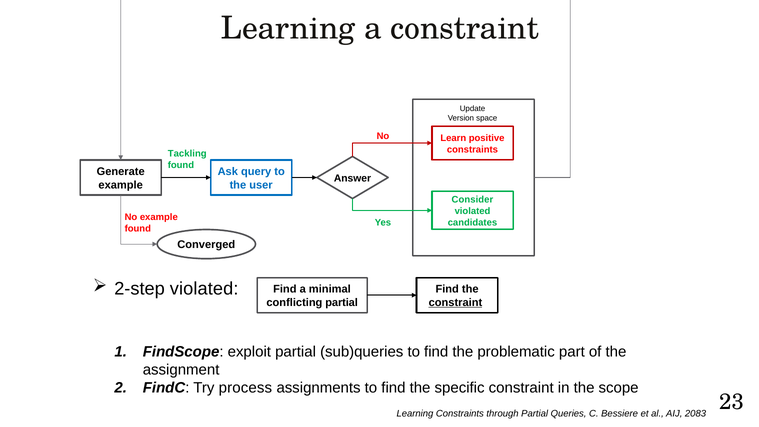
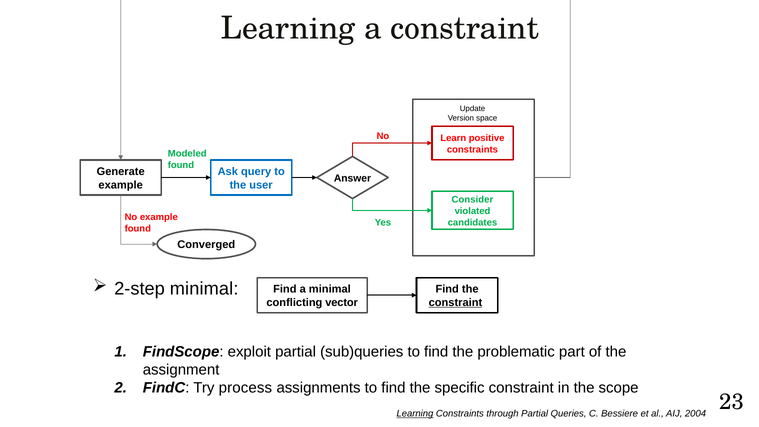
Tackling: Tackling -> Modeled (187, 154)
2-step violated: violated -> minimal (204, 289)
conflicting partial: partial -> vector (342, 303)
Learning underline: none -> present (415, 414)
2083: 2083 -> 2004 (696, 414)
